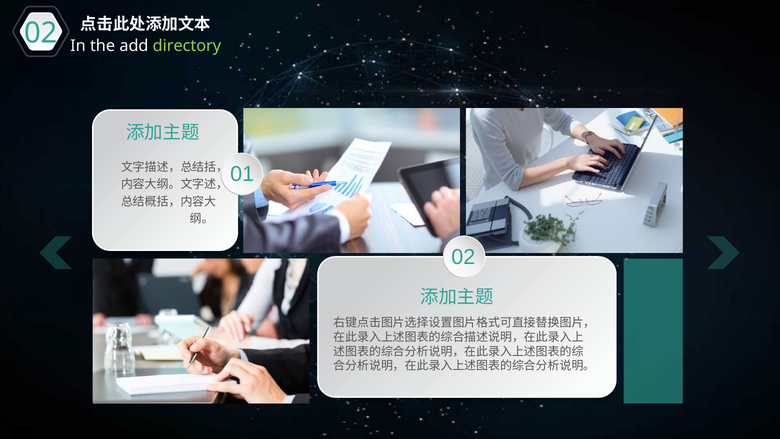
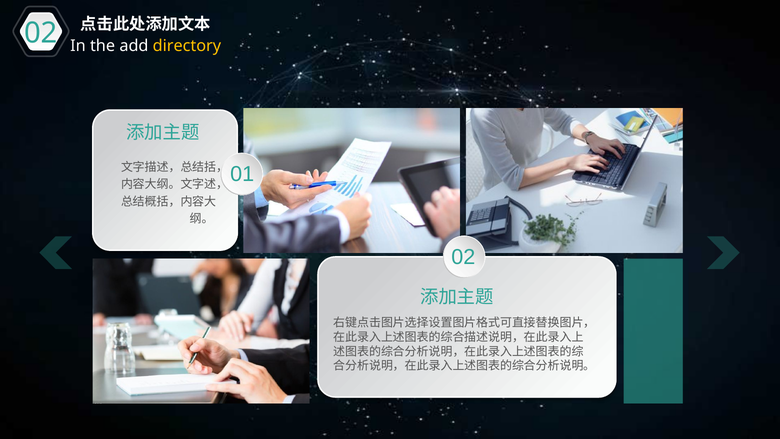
directory colour: light green -> yellow (187, 46)
